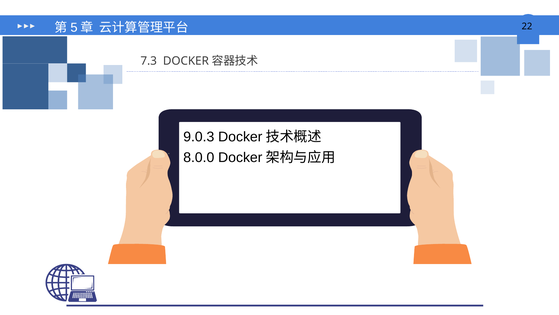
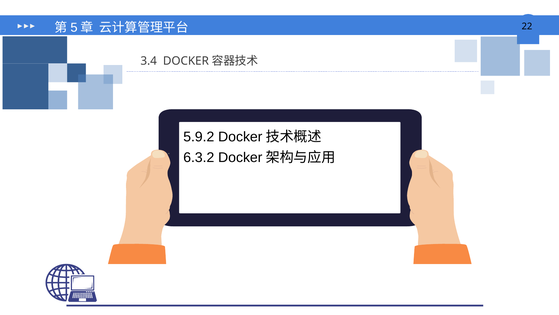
7.3: 7.3 -> 3.4 (149, 61)
9.0.3: 9.0.3 -> 5.9.2 (199, 137)
8.0.0: 8.0.0 -> 6.3.2 (199, 157)
